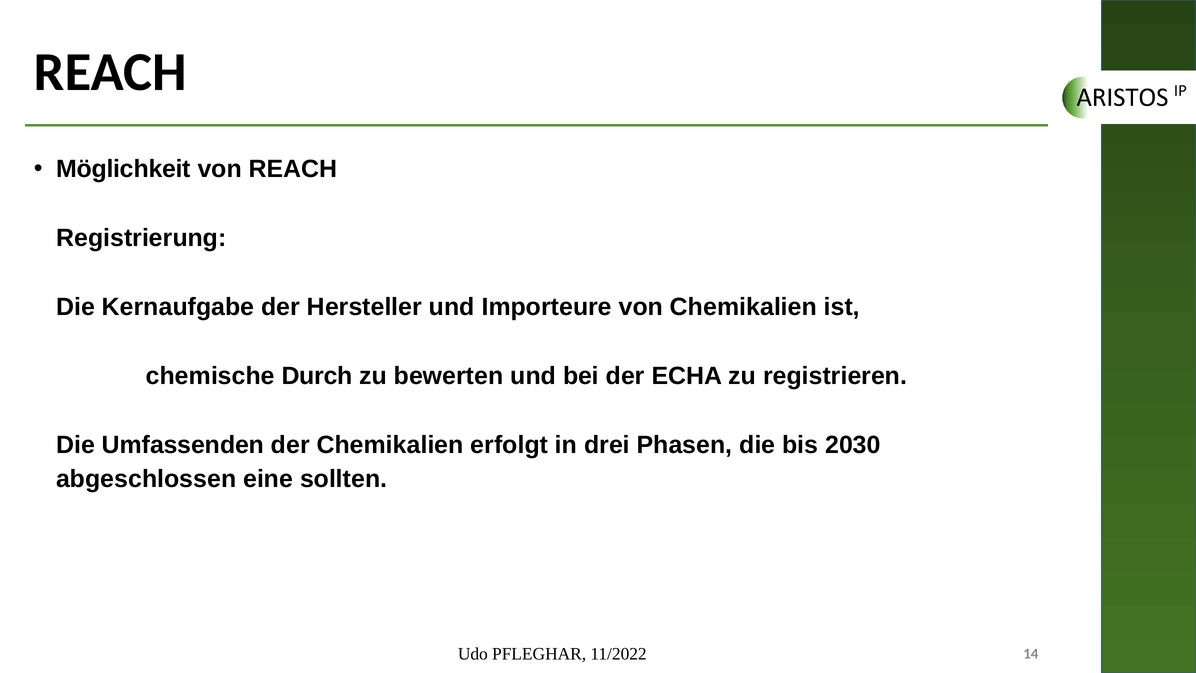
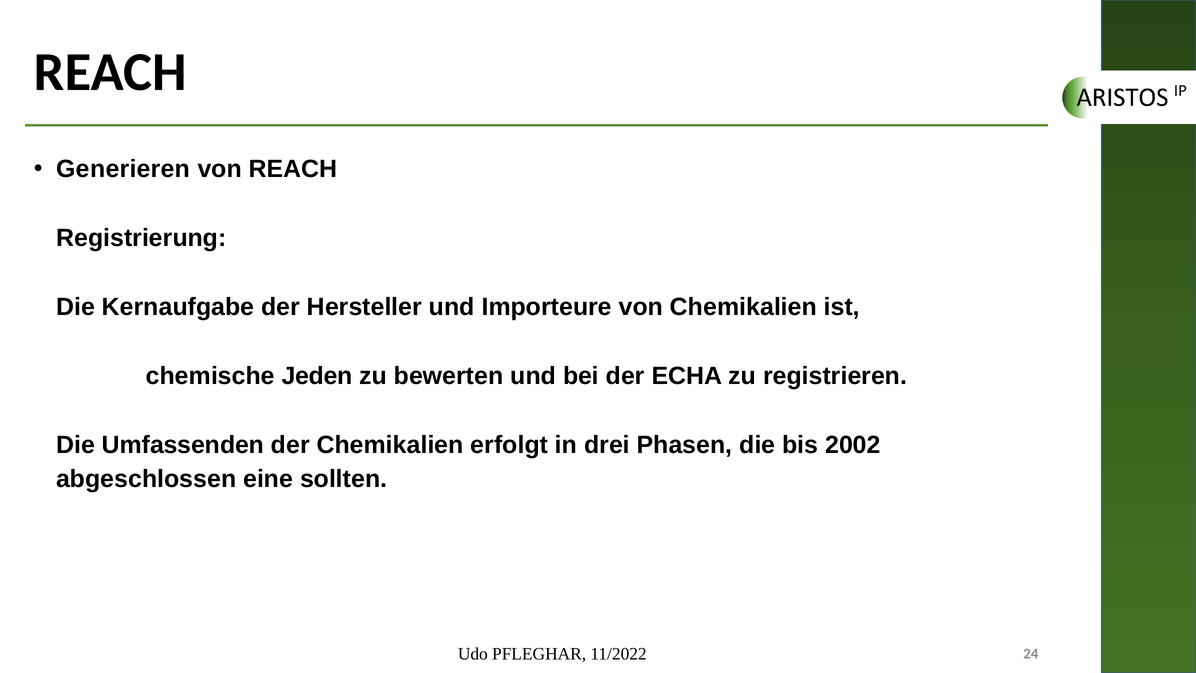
Möglichkeit: Möglichkeit -> Generieren (123, 169)
Durch: Durch -> Jeden (317, 376)
2030: 2030 -> 2002 (853, 445)
14: 14 -> 24 (1031, 654)
